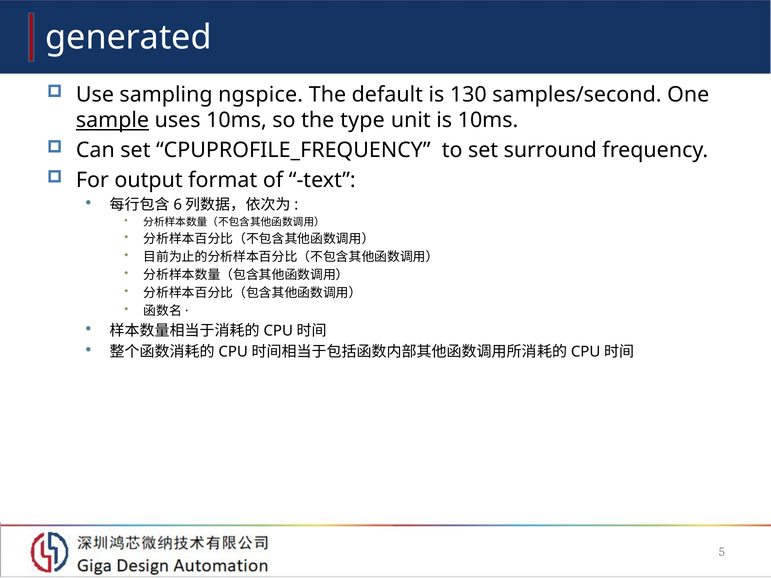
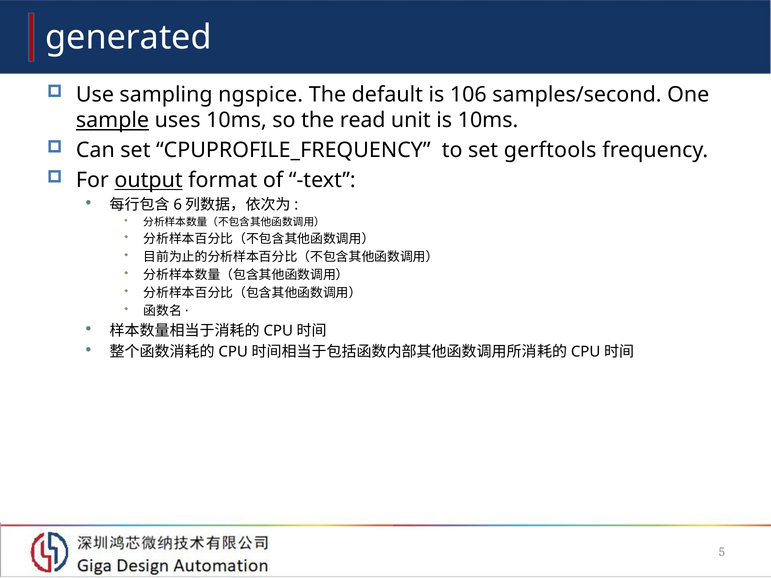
130: 130 -> 106 (468, 95)
type: type -> read (363, 120)
surround: surround -> gerftools (550, 150)
output underline: none -> present (149, 180)
